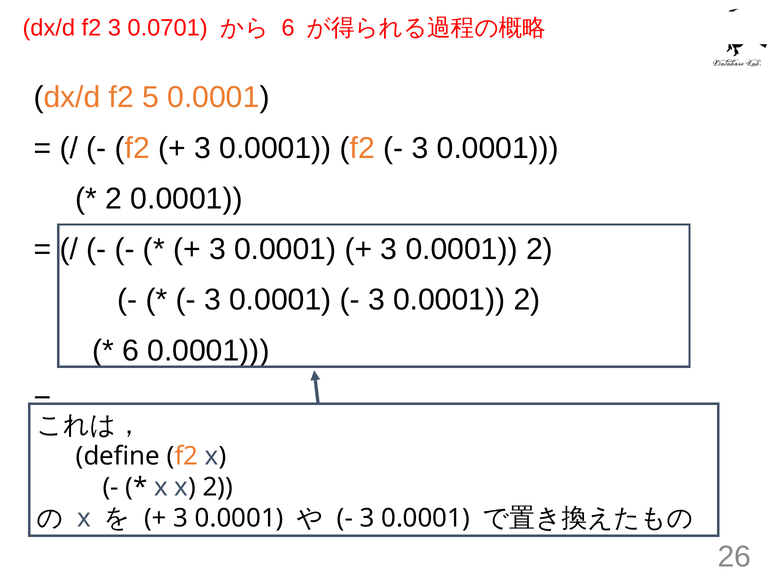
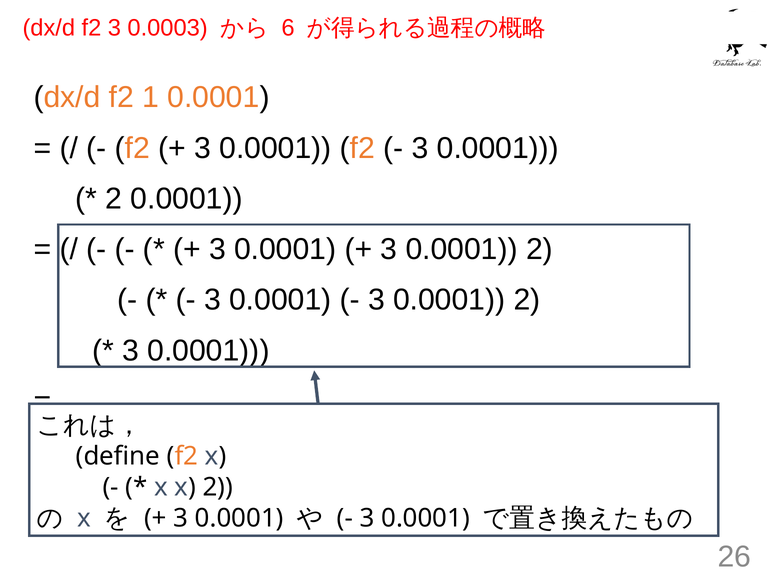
0.0701: 0.0701 -> 0.0003 (168, 28)
5: 5 -> 1 (151, 97)
6: 6 -> 3 (131, 351)
